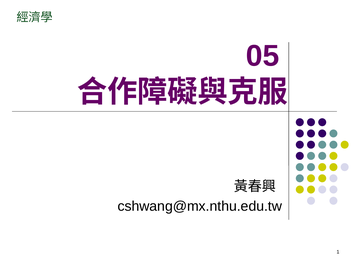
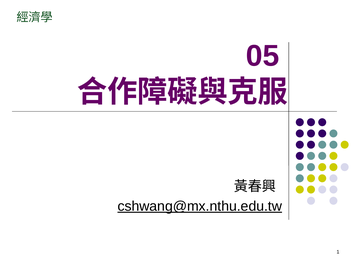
cshwang@mx.nthu.edu.tw underline: none -> present (200, 206)
